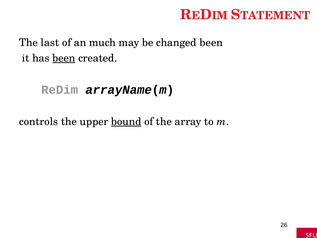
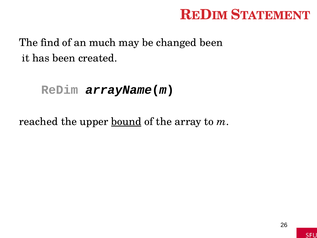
last: last -> find (50, 43)
been underline: present -> none (64, 58)
controls: controls -> reached (39, 121)
